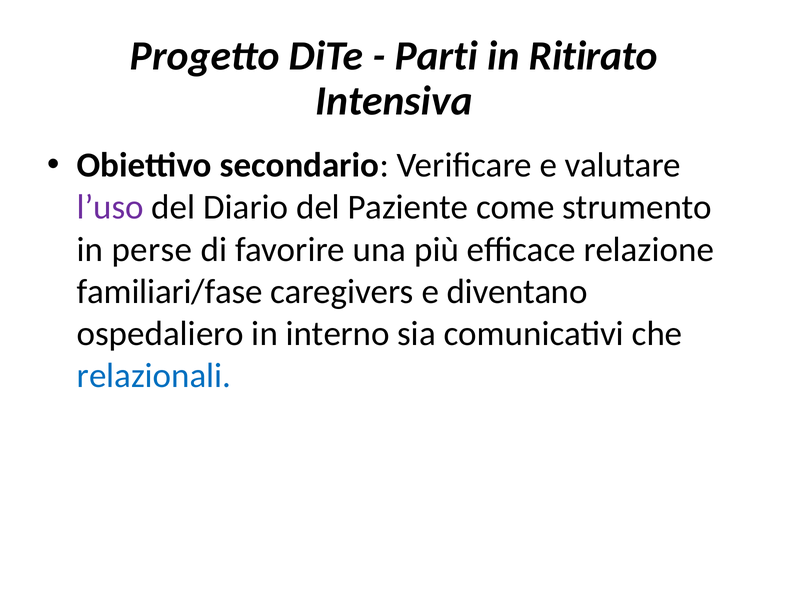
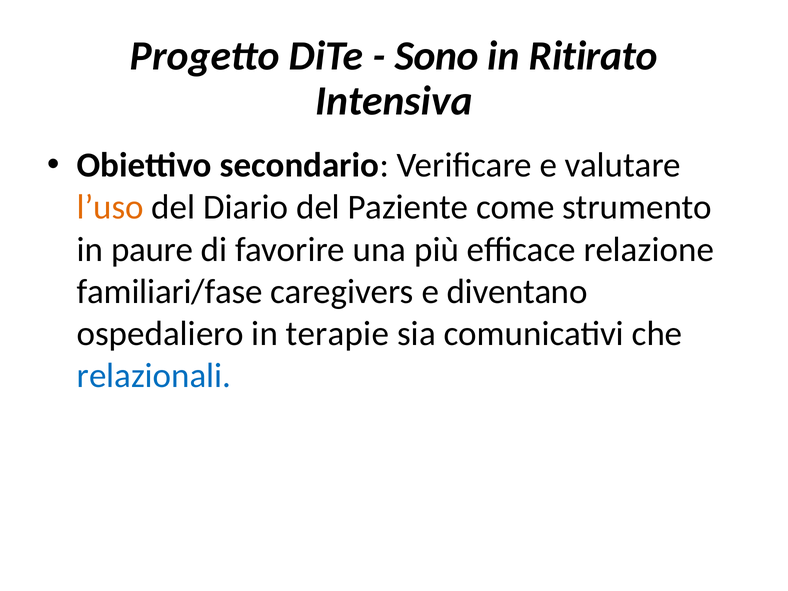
Parti: Parti -> Sono (437, 56)
l’uso colour: purple -> orange (110, 207)
perse: perse -> paure (152, 249)
interno: interno -> terapie (337, 334)
